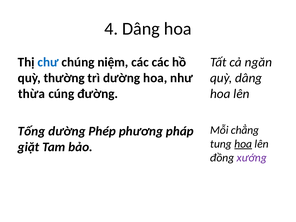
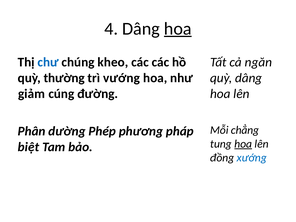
hoa underline: none -> present (178, 29)
niệm: niệm -> kheo (113, 62)
trì dường: dường -> vướng (122, 78)
thừa: thừa -> giảm (32, 94)
Tống: Tống -> Phân (32, 131)
giặt: giặt -> biệt (28, 147)
xướng colour: purple -> blue (252, 158)
